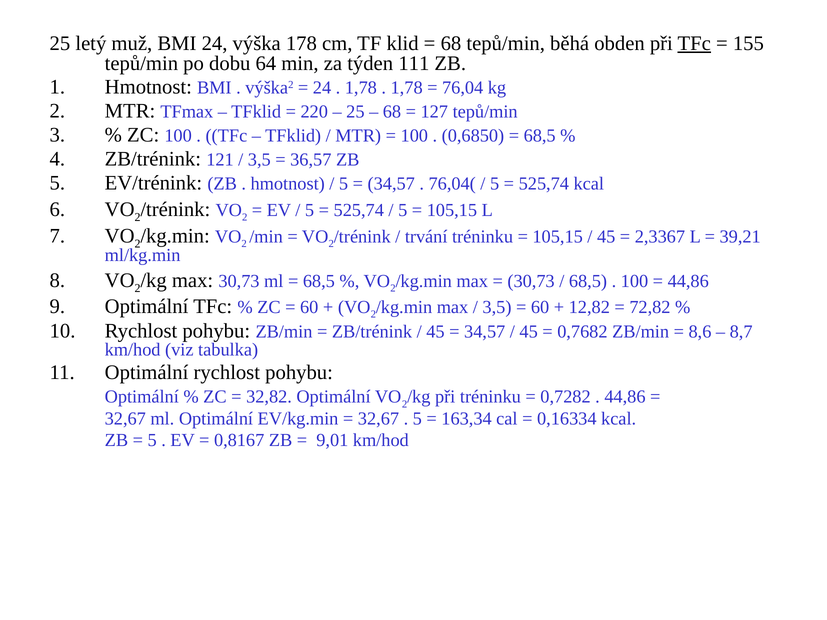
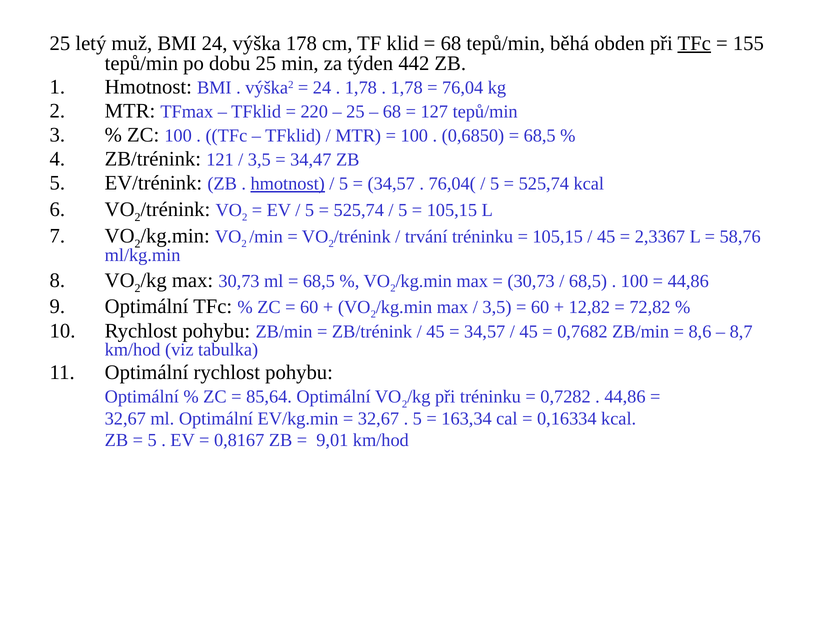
dobu 64: 64 -> 25 (266, 63)
111: 111 -> 442 (414, 63)
36,57: 36,57 -> 34,47 (311, 160)
hmotnost underline: none -> present (288, 184)
39,21: 39,21 -> 58,76 (740, 237)
32,82: 32,82 -> 85,64 (269, 397)
